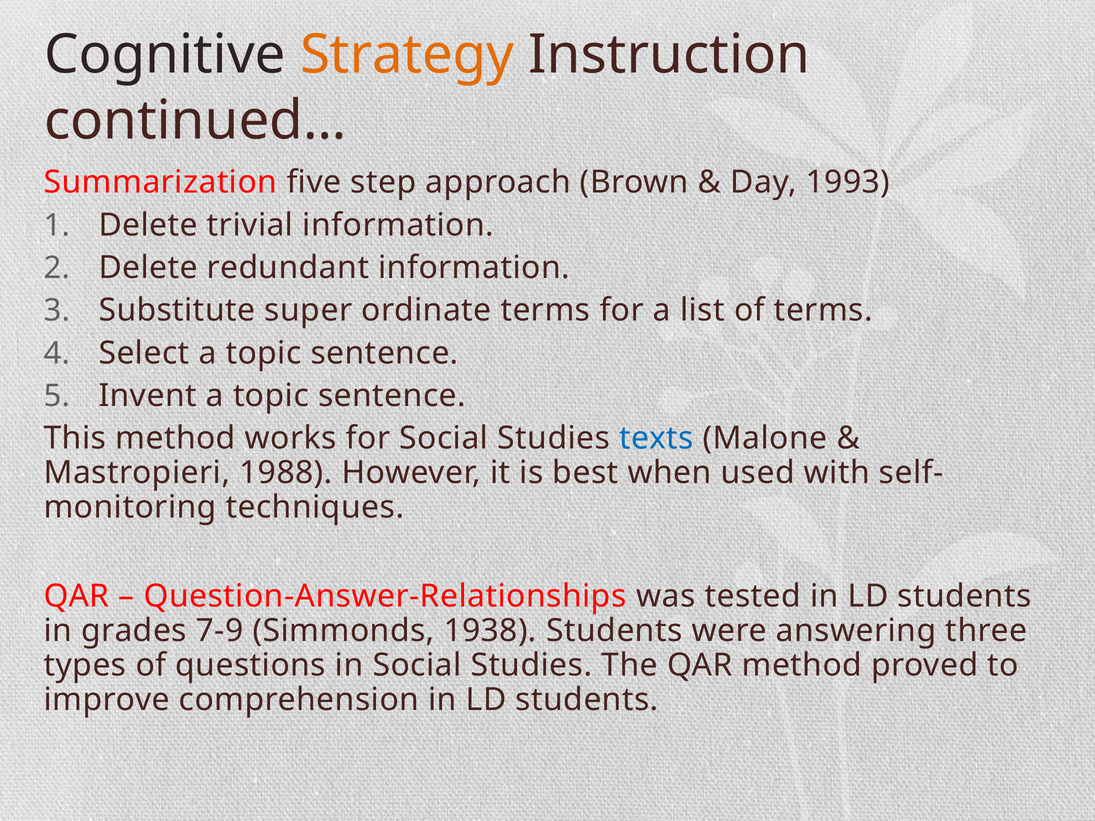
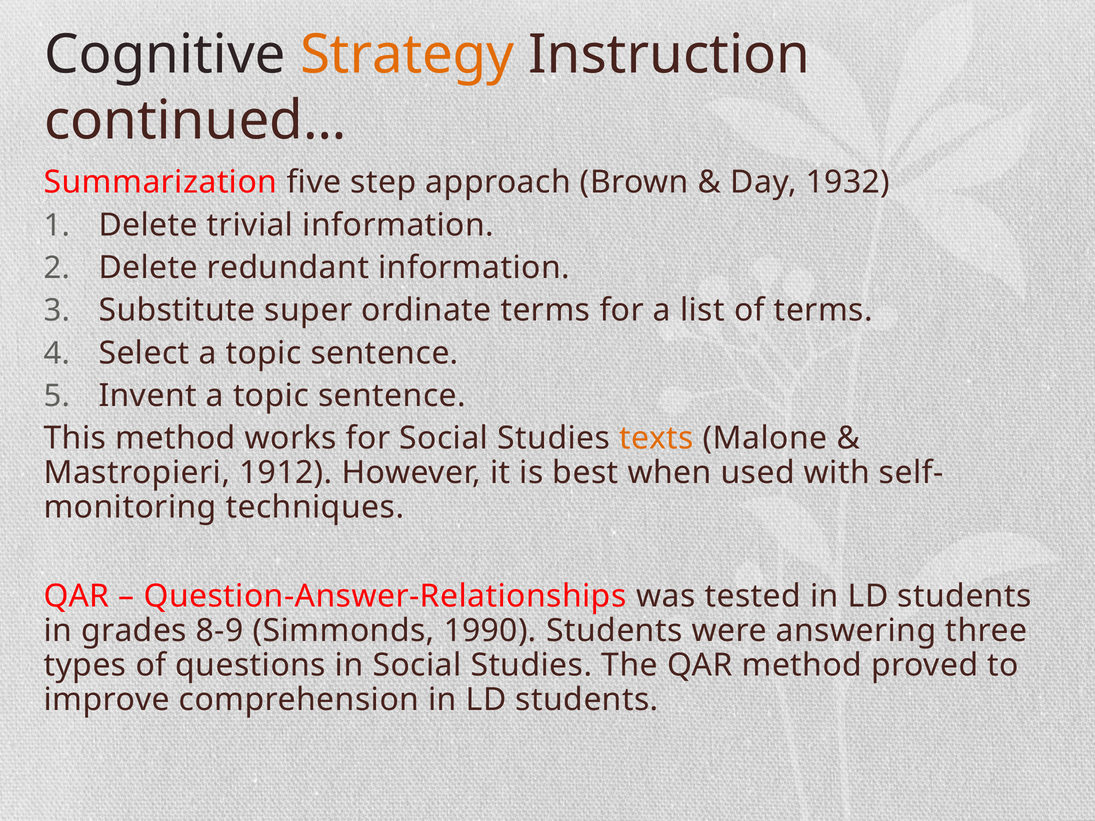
1993: 1993 -> 1932 (848, 182)
texts colour: blue -> orange (656, 438)
1988: 1988 -> 1912 (286, 473)
7-9: 7-9 -> 8-9 (220, 631)
1938: 1938 -> 1990 (490, 631)
